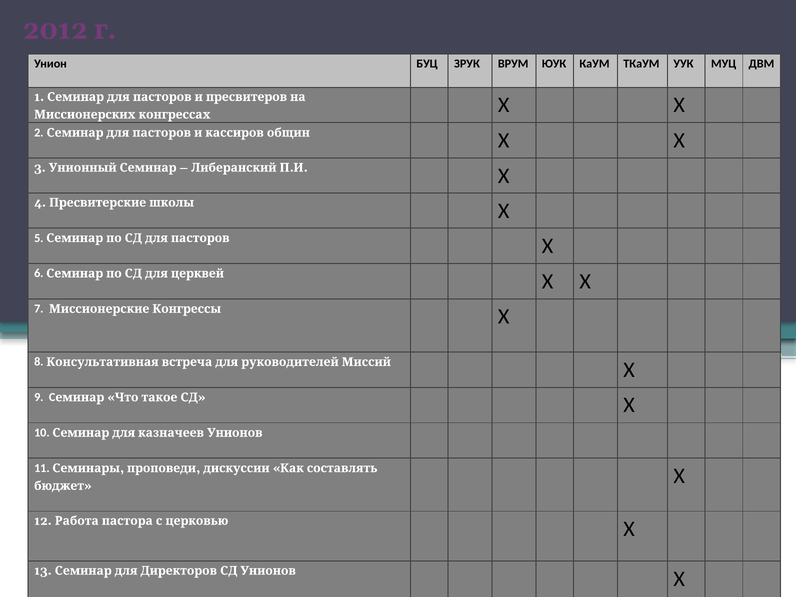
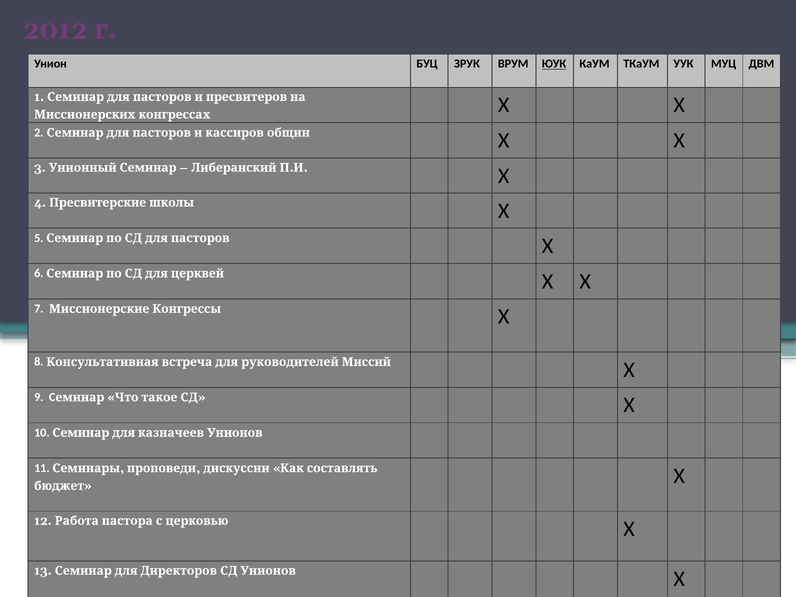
ЮУК underline: none -> present (554, 64)
